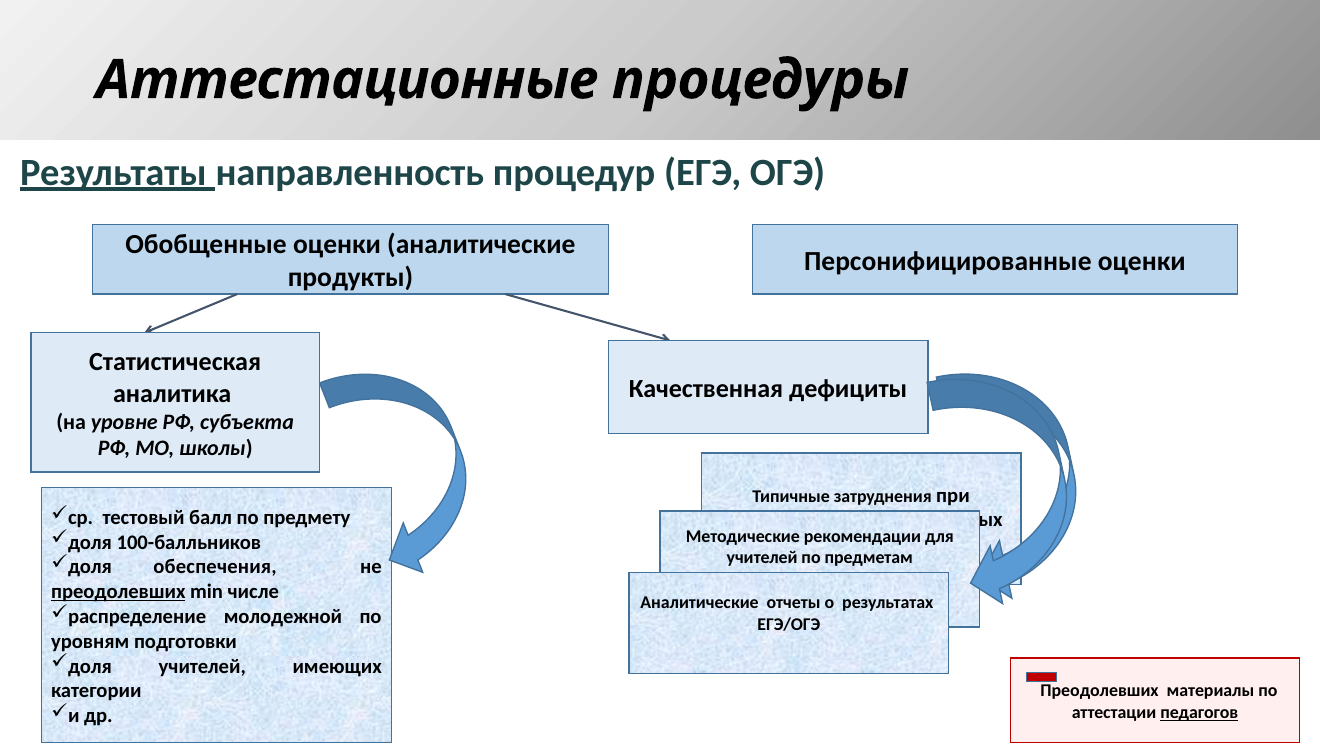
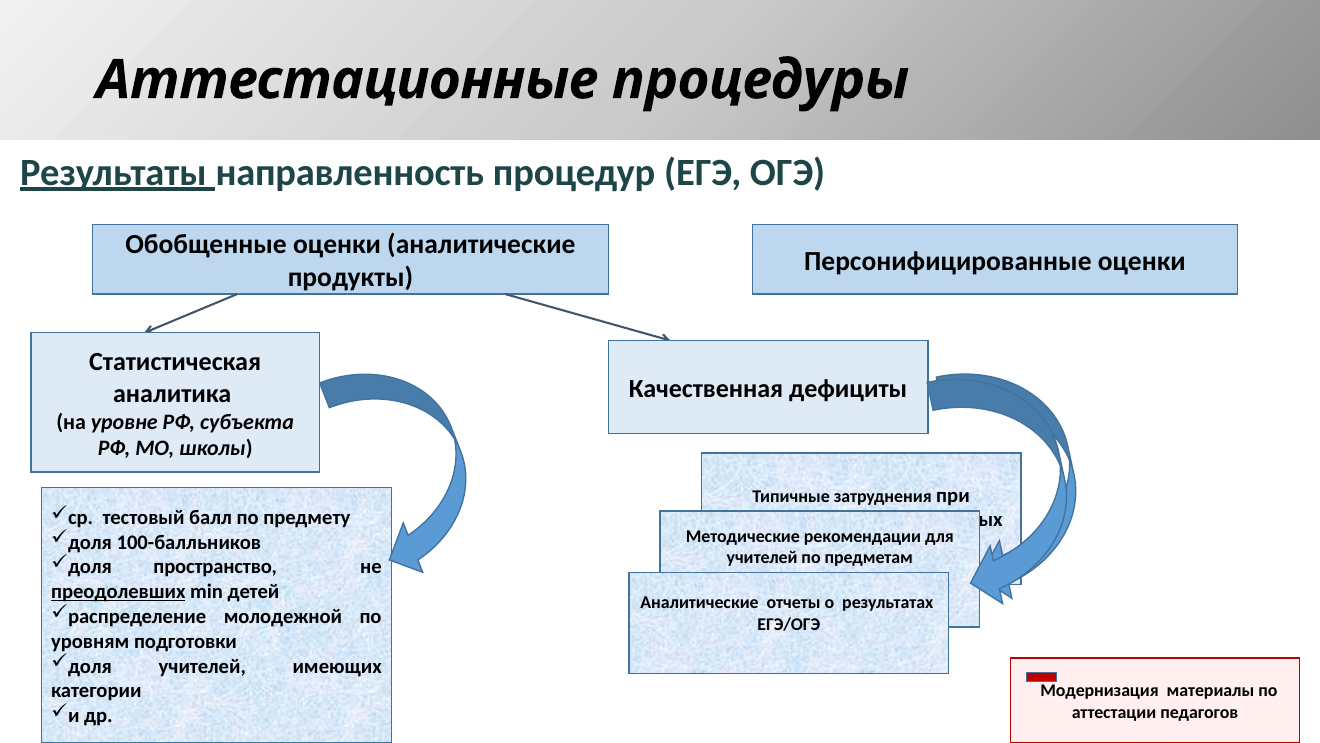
обеспечения: обеспечения -> пространство (215, 567)
числе: числе -> детей (253, 592)
Преодолевших: Преодолевших -> Модернизация (1100, 690)
педагогов underline: present -> none (1199, 712)
